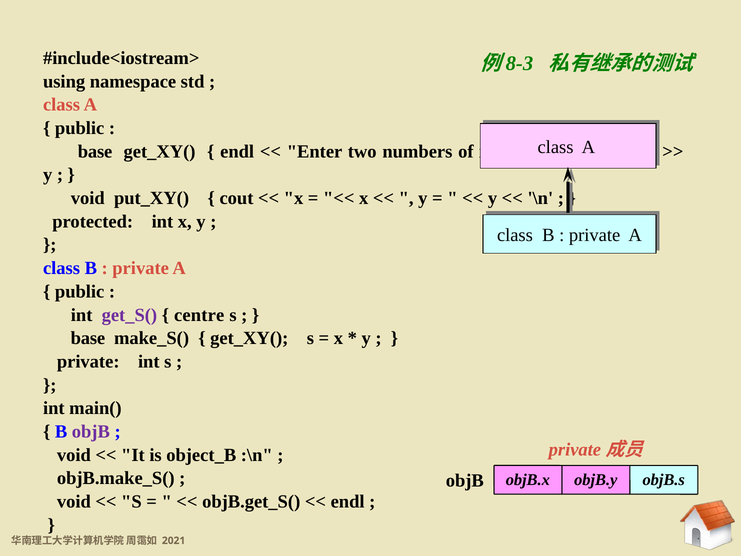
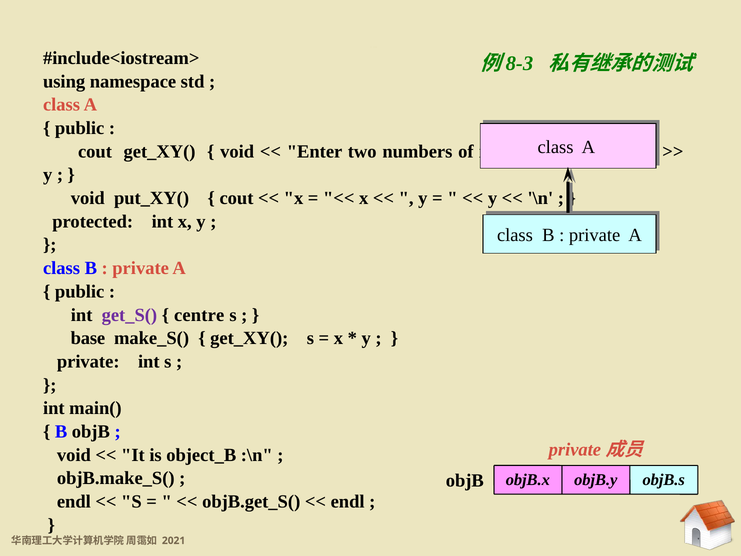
base: base -> cout (95, 151)
endl: endl -> void (237, 151)
objB colour: purple -> black (91, 431)
void: void -> endl (74, 501)
